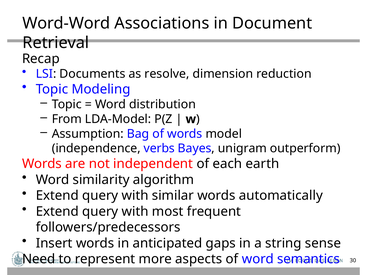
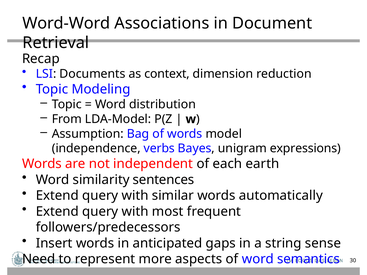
resolve: resolve -> context (167, 74)
outperform: outperform -> expressions (305, 149)
algorithm: algorithm -> sentences (164, 180)
